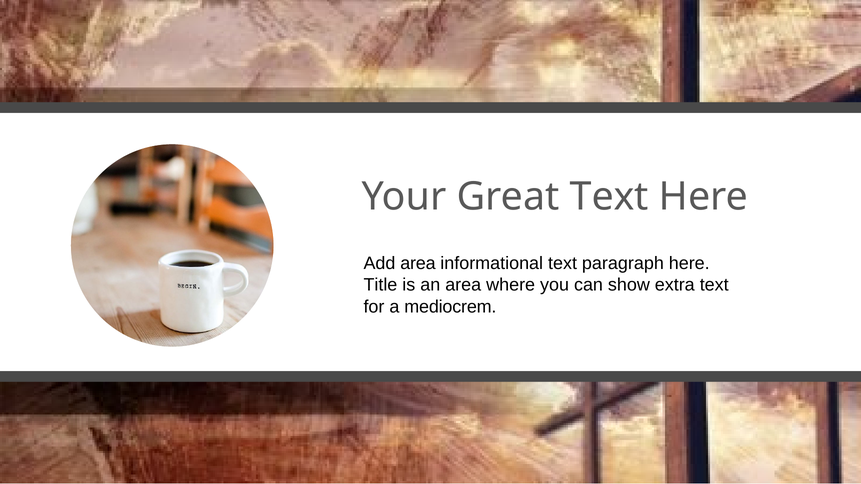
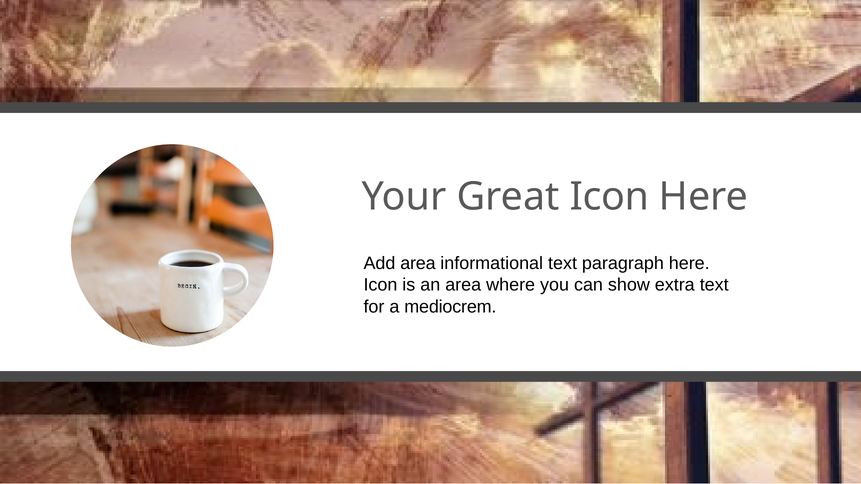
Great Text: Text -> Icon (609, 197)
Title: Title -> Icon (380, 285)
